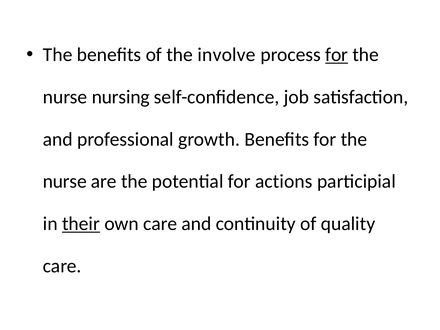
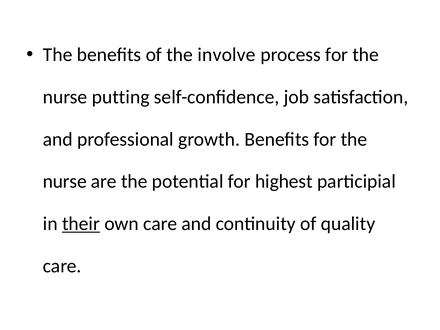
for underline: present -> none (337, 55)
nursing: nursing -> putting (121, 97)
actions: actions -> highest (284, 181)
